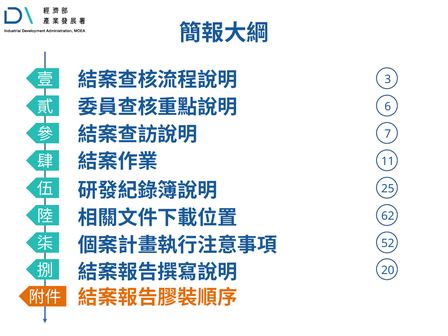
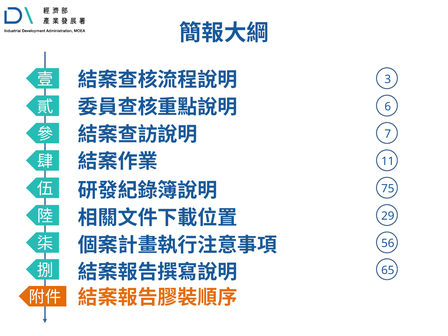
25: 25 -> 75 (388, 189)
62: 62 -> 29 (388, 216)
52: 52 -> 56 (388, 243)
20: 20 -> 65 (388, 270)
